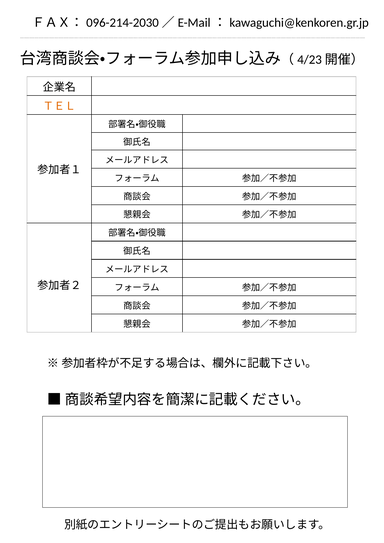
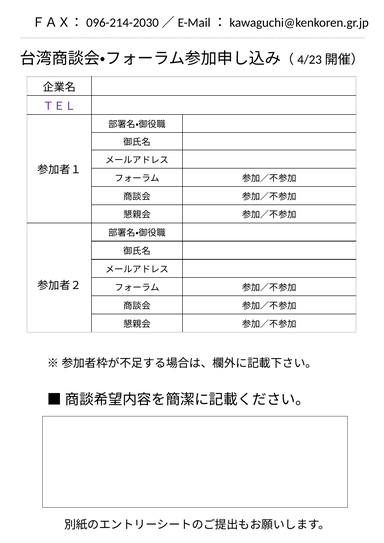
ＴＥＬ colour: orange -> purple (59, 106)
